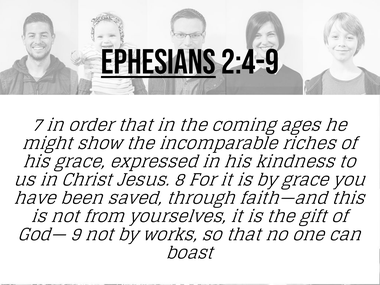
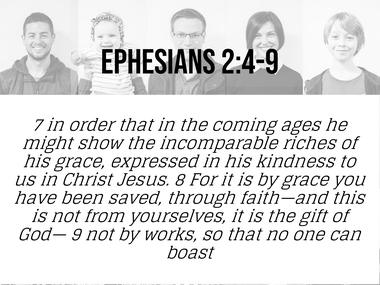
Ephesians underline: present -> none (158, 62)
